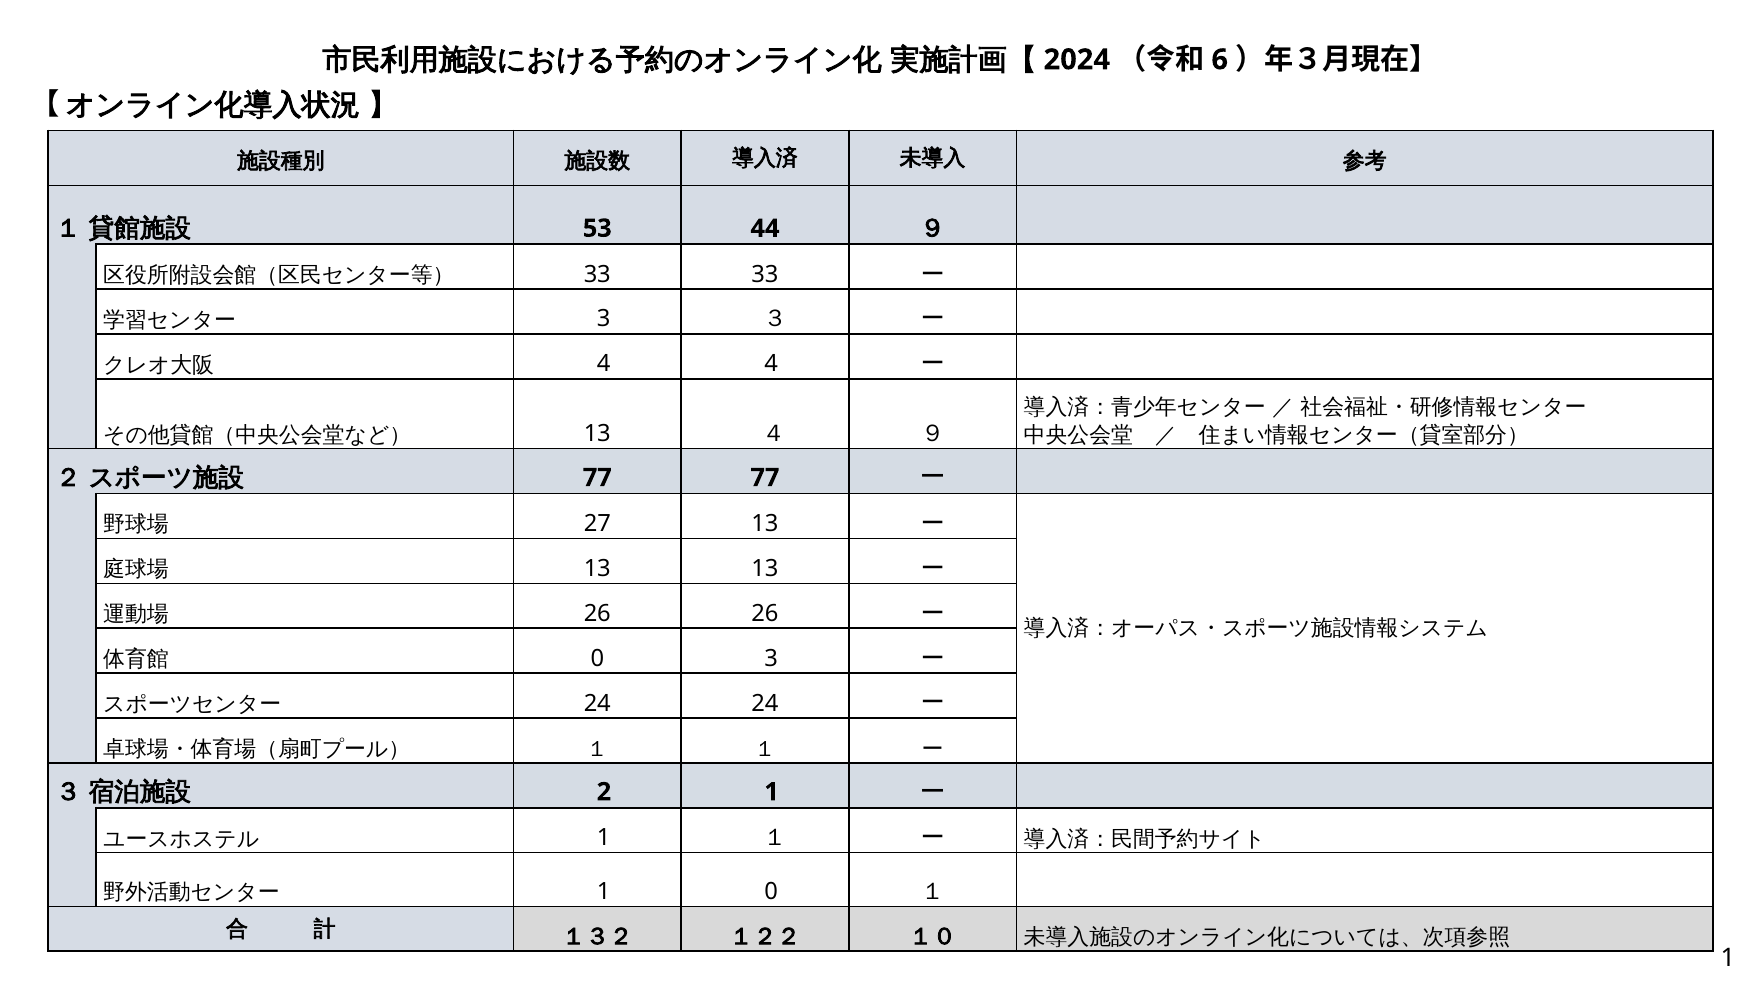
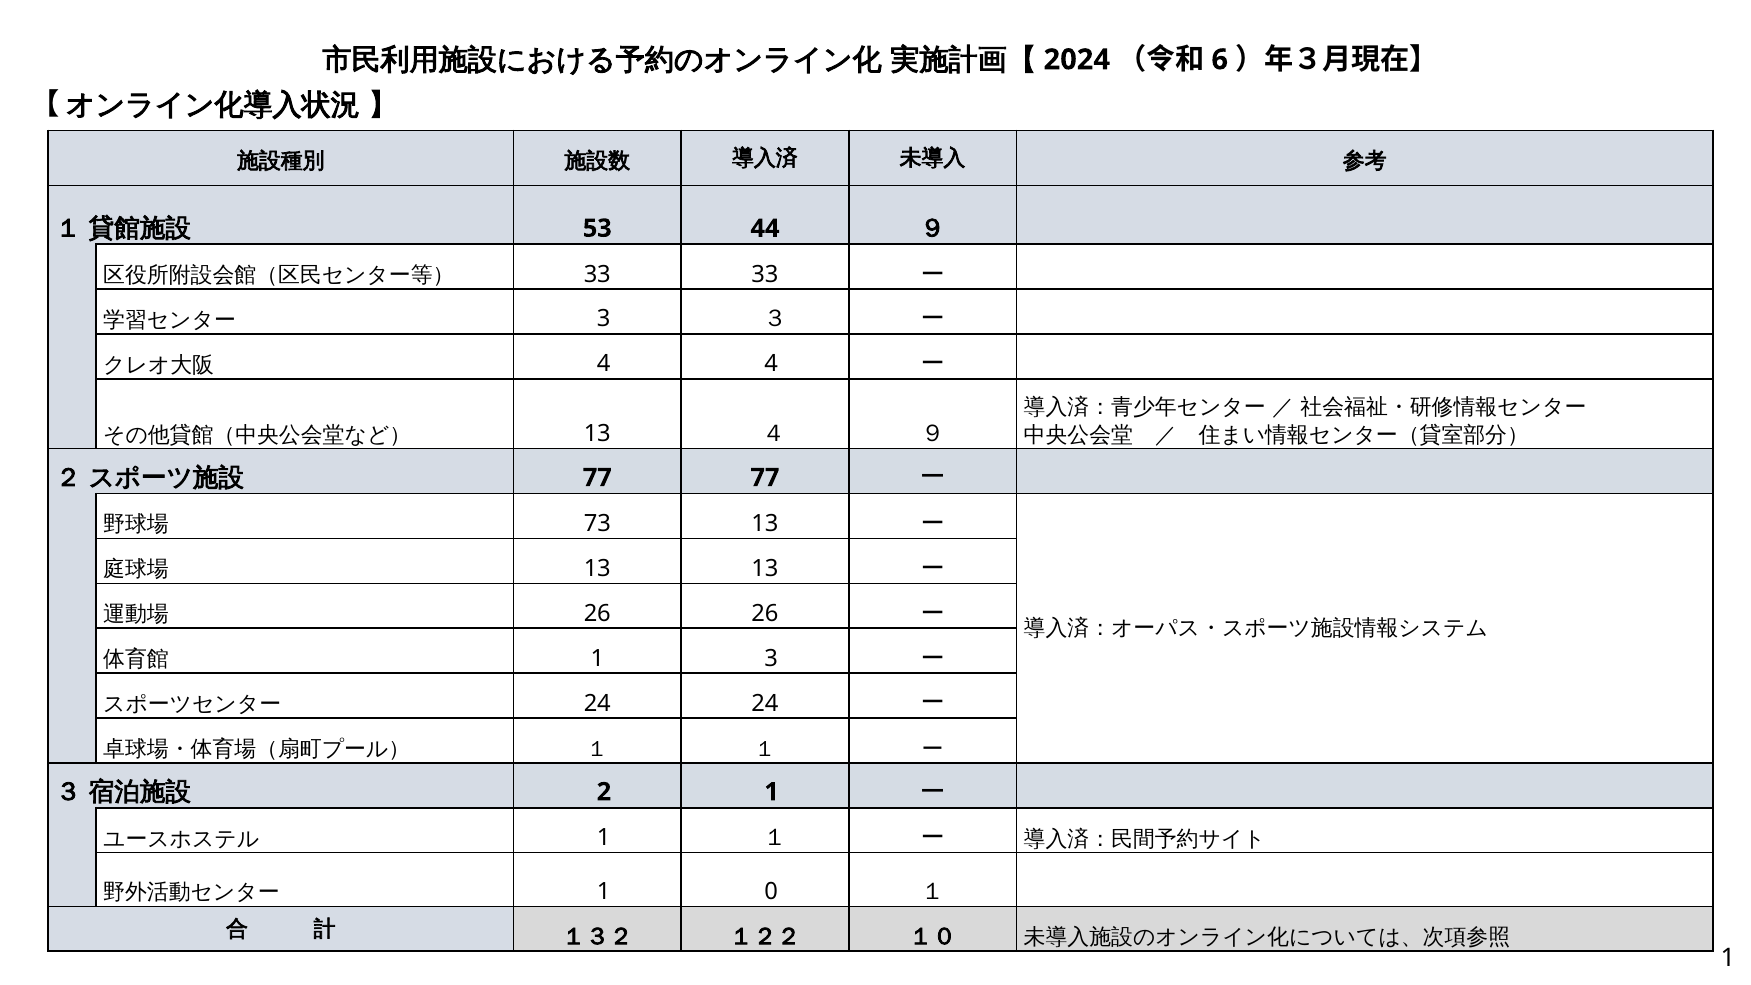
27: 27 -> 73 (597, 524)
0: 0 -> 1 (597, 658)
